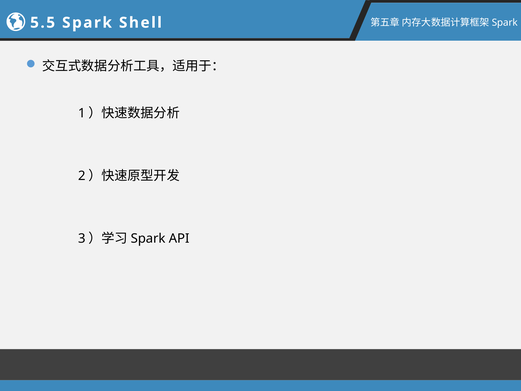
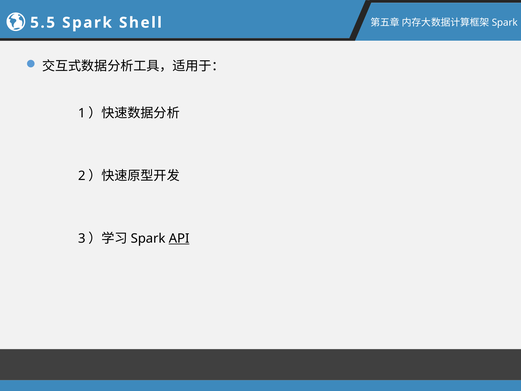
API underline: none -> present (179, 238)
